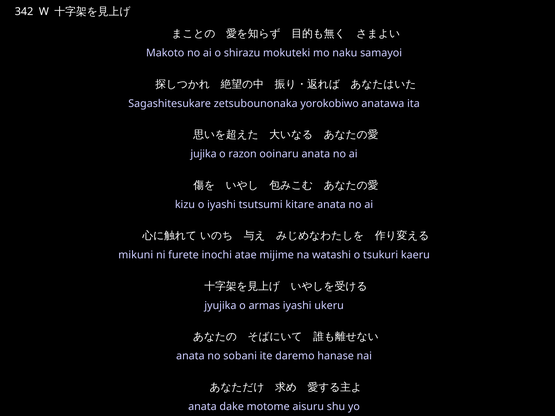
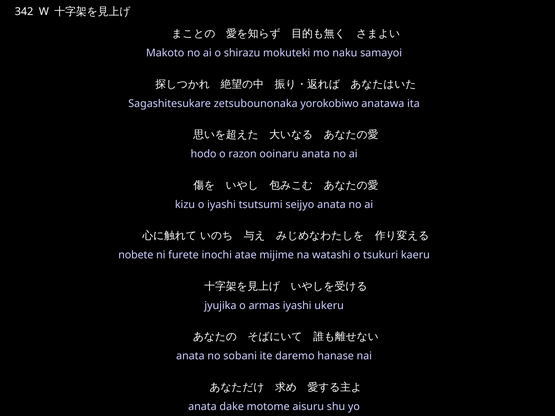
jujika: jujika -> hodo (204, 154)
kitare: kitare -> seijyo (300, 205)
mikuni: mikuni -> nobete (136, 255)
